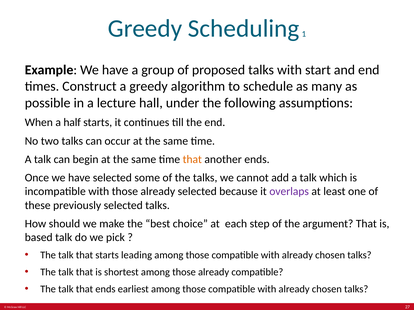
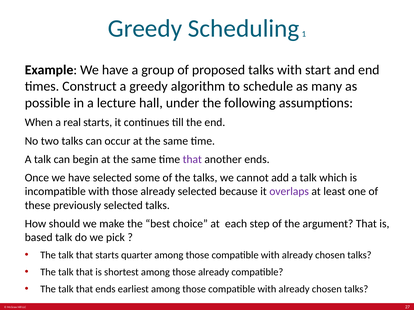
half: half -> real (72, 123)
that colour: orange -> purple (192, 160)
leading: leading -> quarter (137, 255)
